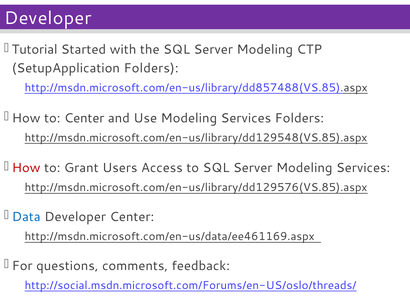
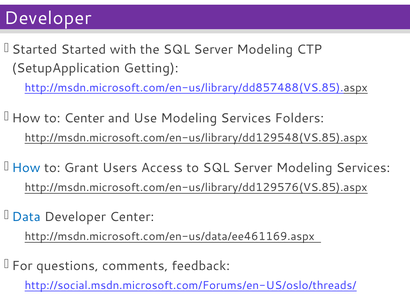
Tutorial: Tutorial -> Started (35, 50)
SetupApplication Folders: Folders -> Getting (151, 68)
How colour: red -> blue (26, 168)
